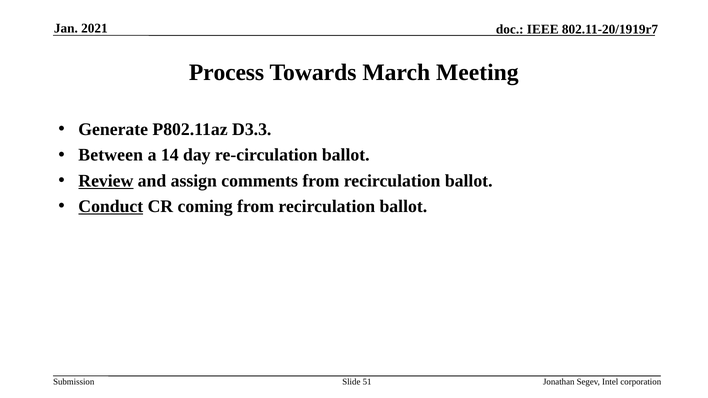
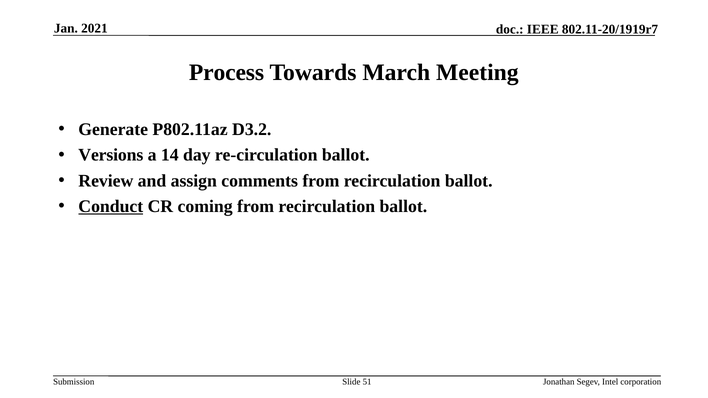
D3.3: D3.3 -> D3.2 (252, 130)
Between: Between -> Versions (111, 155)
Review underline: present -> none (106, 181)
